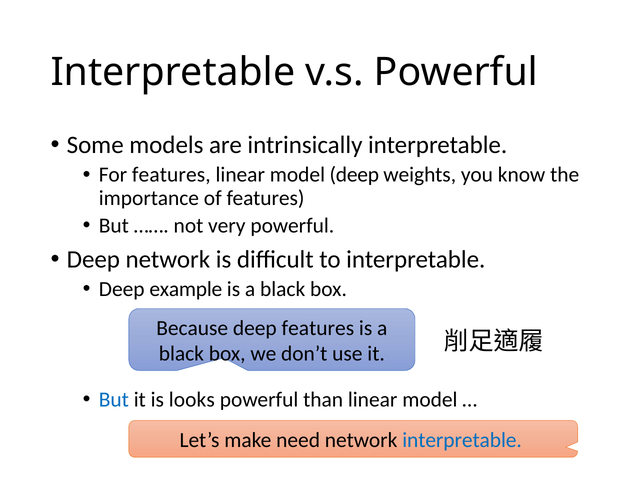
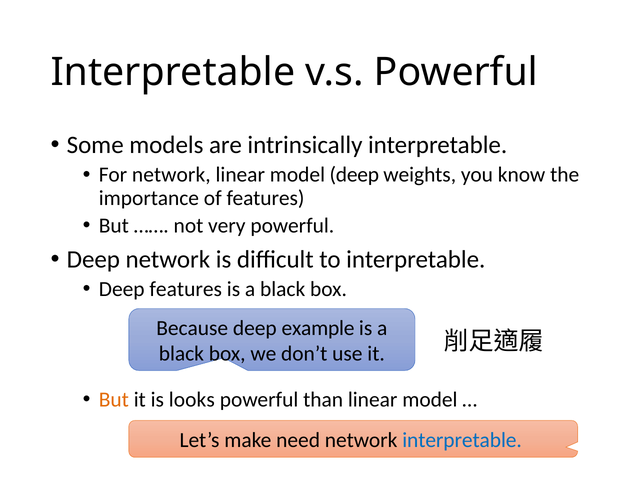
For features: features -> network (171, 175)
Deep example: example -> features (186, 289)
deep features: features -> example (318, 328)
But colour: blue -> orange (114, 399)
